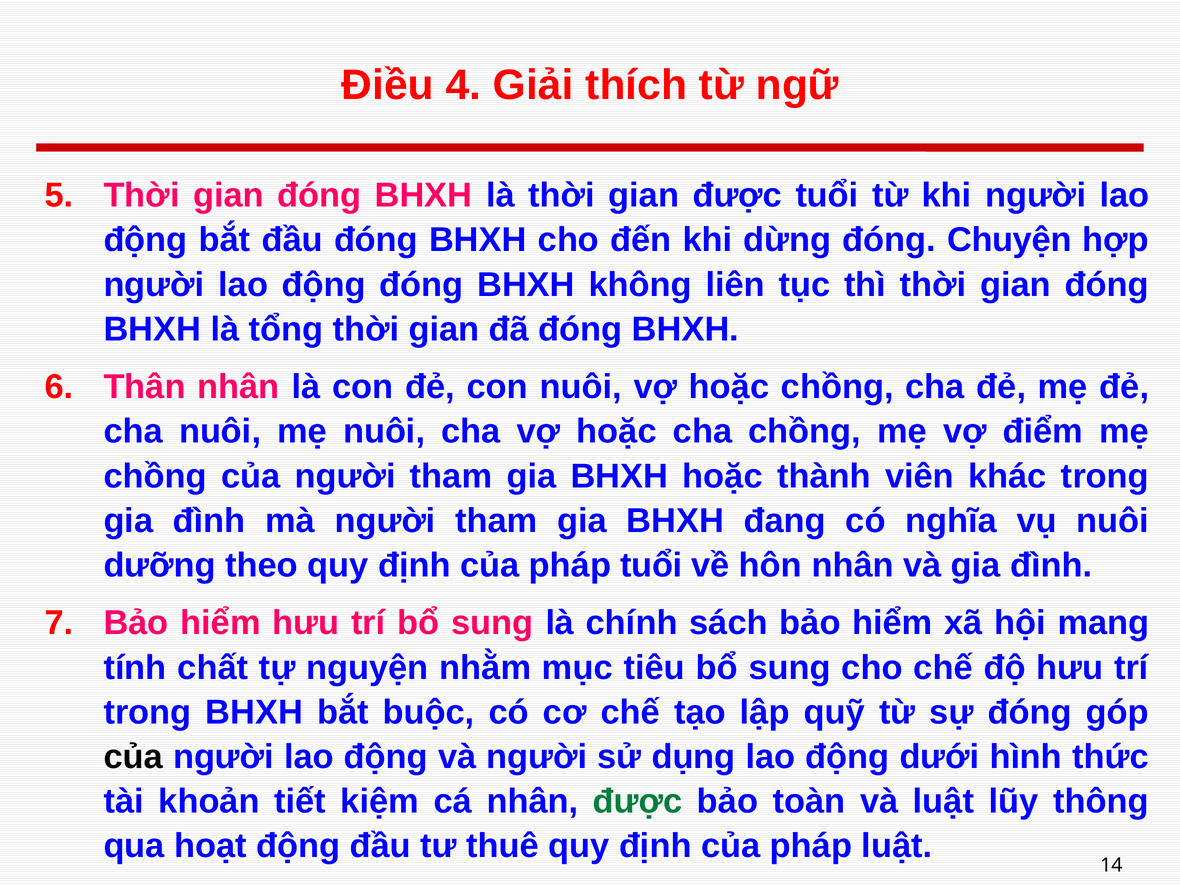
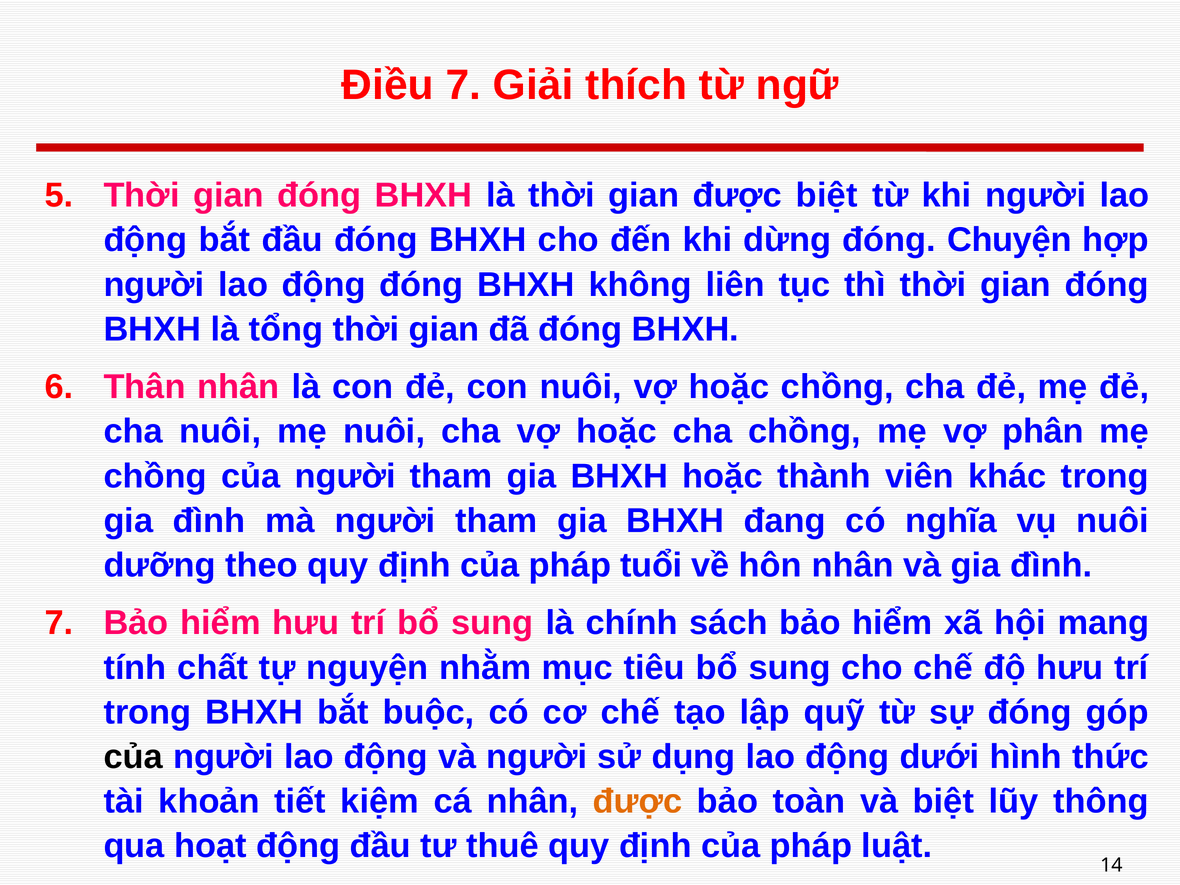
Điều 4: 4 -> 7 (463, 85)
được tuổi: tuổi -> biệt (827, 195)
điểm: điểm -> phân (1043, 432)
được colour: green -> orange (638, 801)
và luật: luật -> biệt (944, 801)
